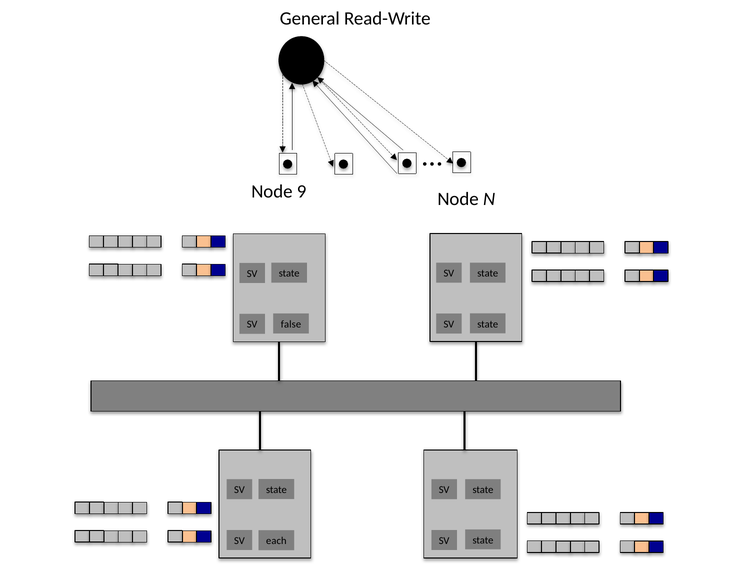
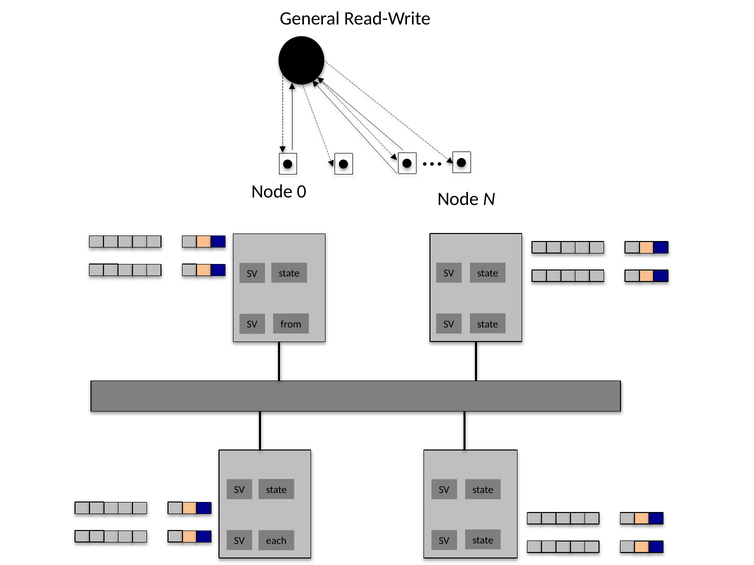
9: 9 -> 0 (302, 192)
false: false -> from (291, 324)
